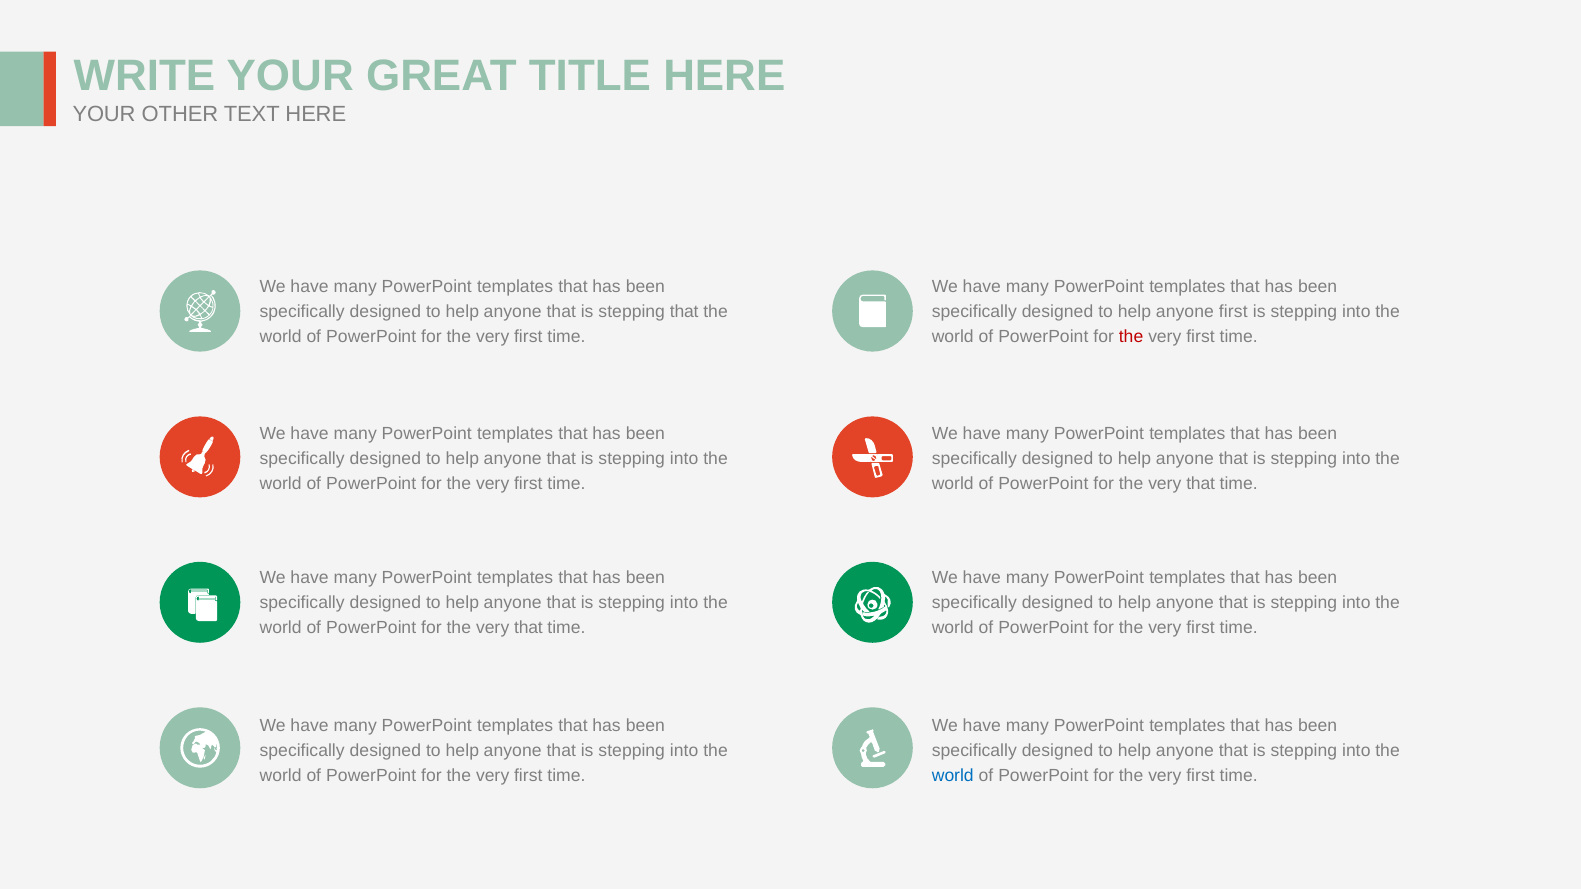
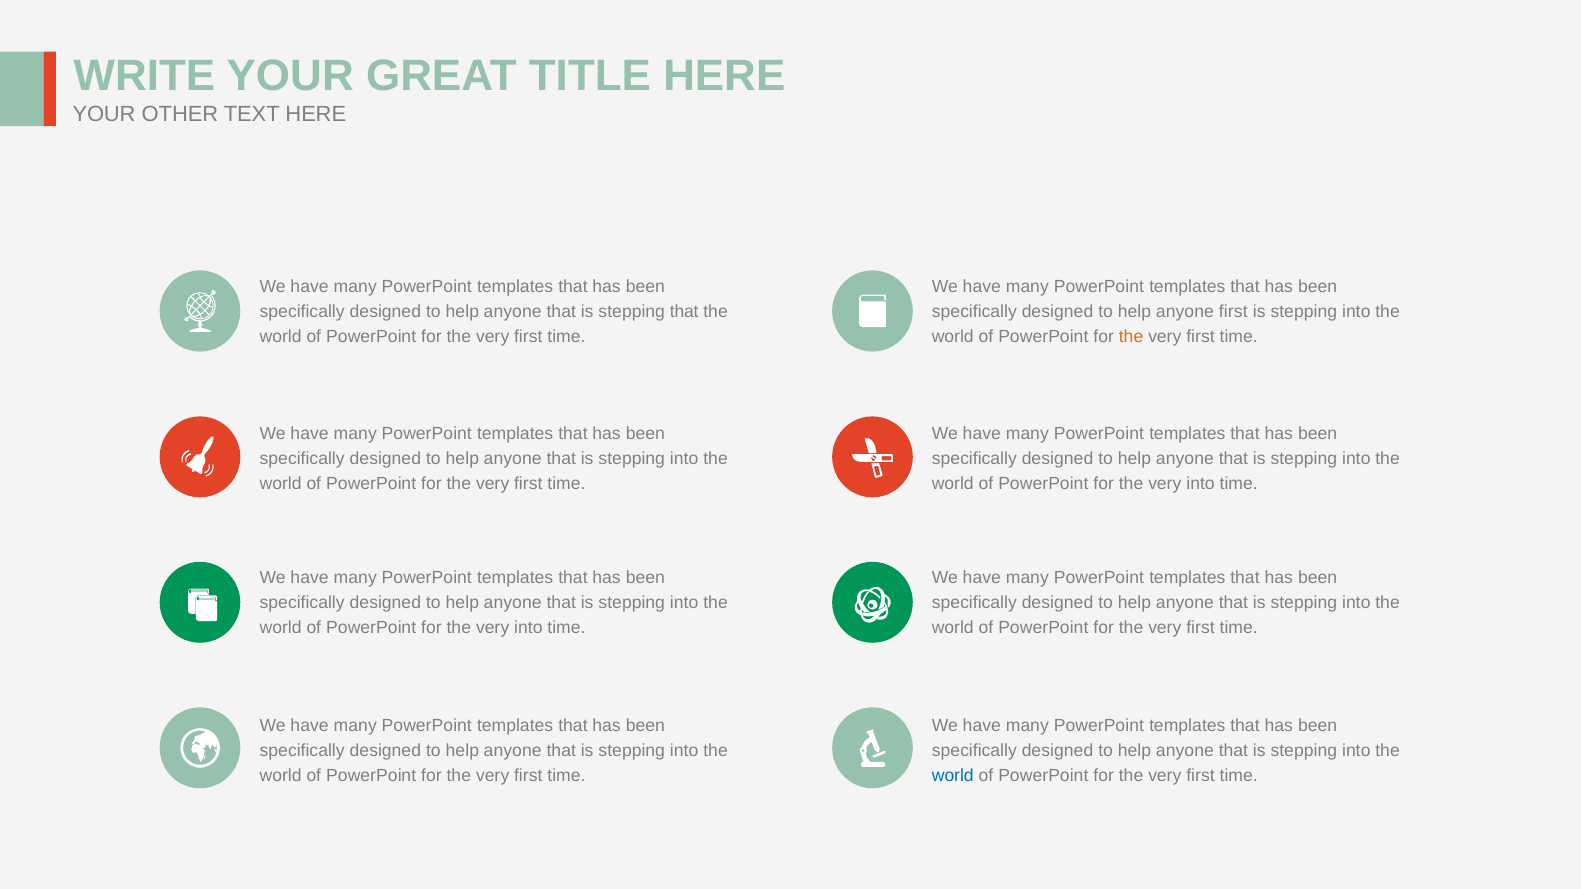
the colour: red -> orange (1131, 337)
that: that -> into (1201, 484)
that: that -> into (528, 628)
